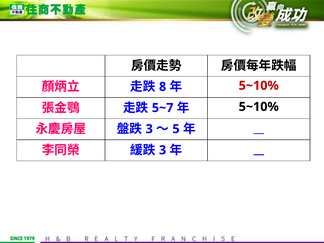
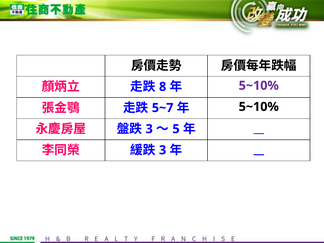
5~10% colour: red -> purple (259, 86)
